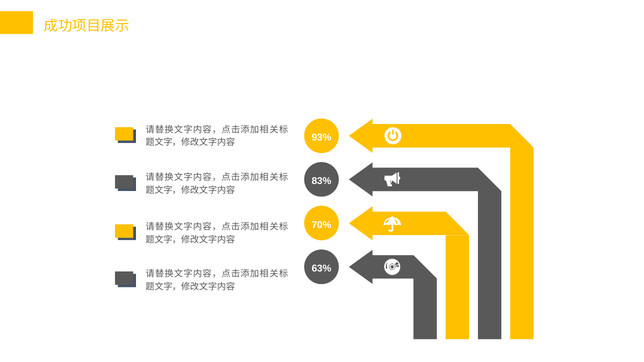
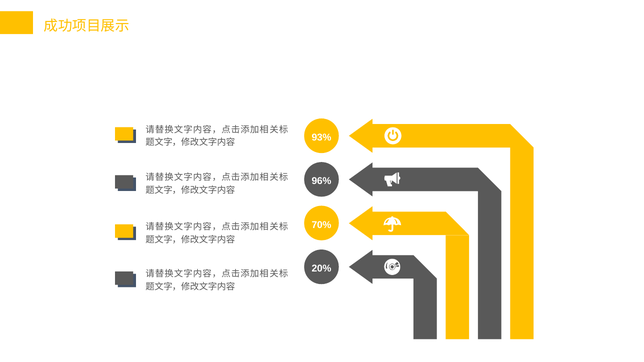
83%: 83% -> 96% (321, 181)
63%: 63% -> 20% (321, 269)
